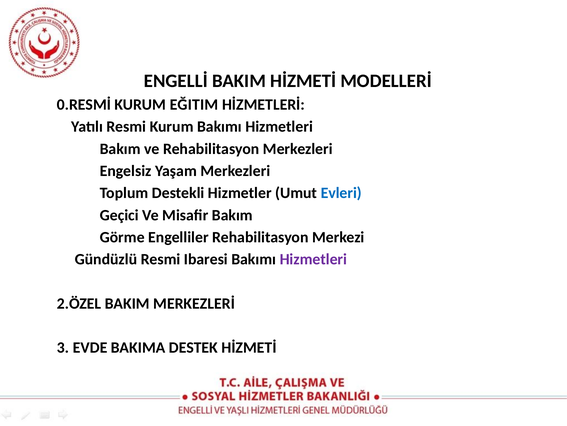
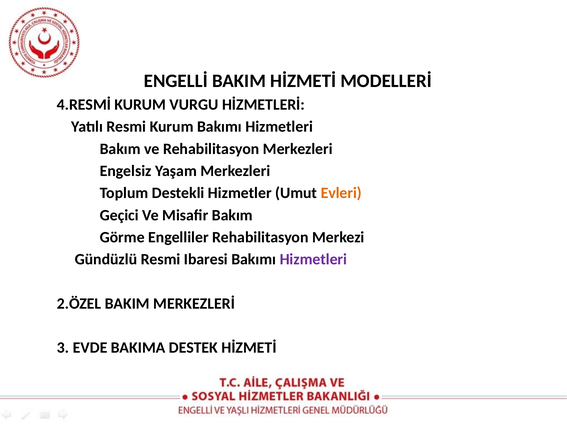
0.RESMİ: 0.RESMİ -> 4.RESMİ (84, 104)
EĞITIM: EĞITIM -> VURGU (194, 104)
Evleri colour: blue -> orange (341, 193)
